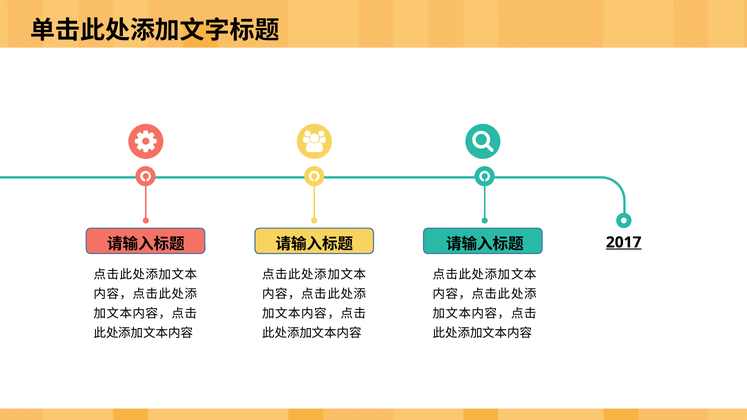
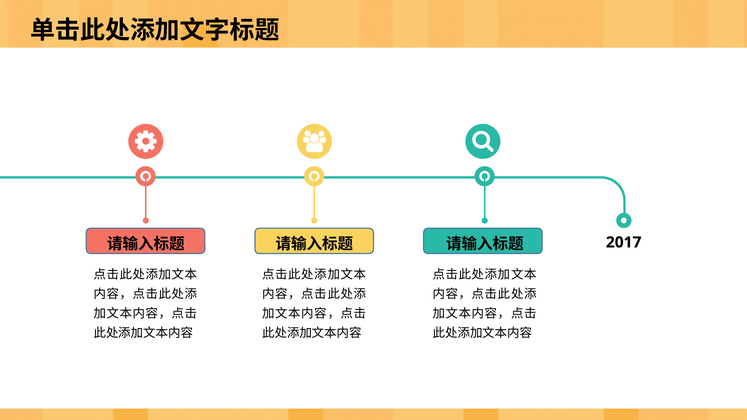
2017 underline: present -> none (624, 242)
